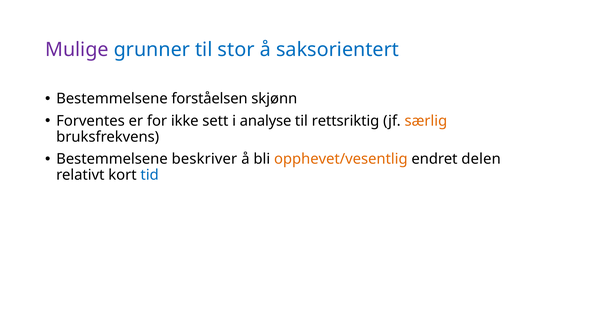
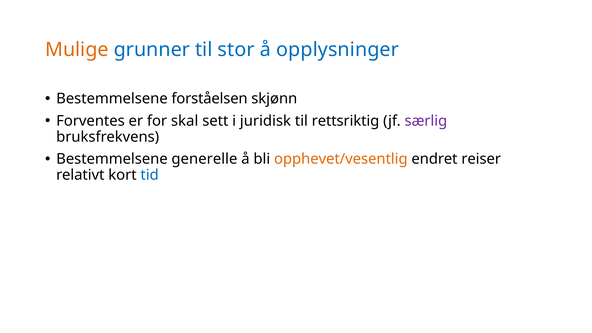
Mulige colour: purple -> orange (77, 50)
saksorientert: saksorientert -> opplysninger (338, 50)
ikke: ikke -> skal (185, 121)
analyse: analyse -> juridisk (265, 121)
særlig colour: orange -> purple (426, 121)
beskriver: beskriver -> generelle (204, 159)
delen: delen -> reiser (481, 159)
